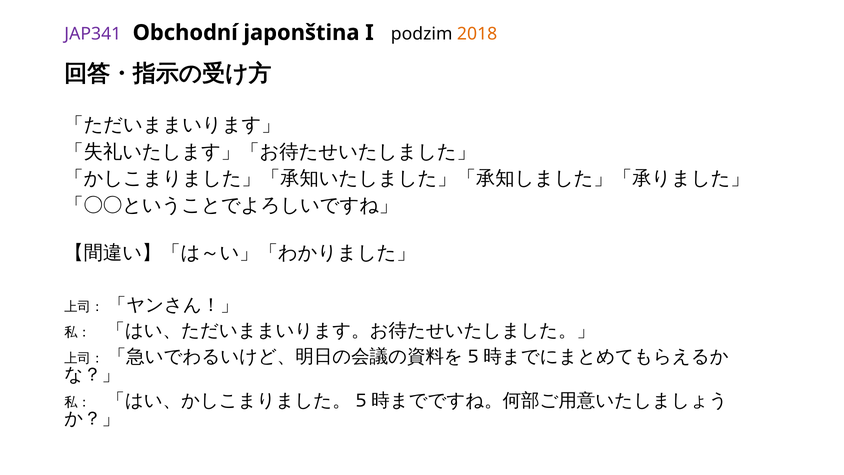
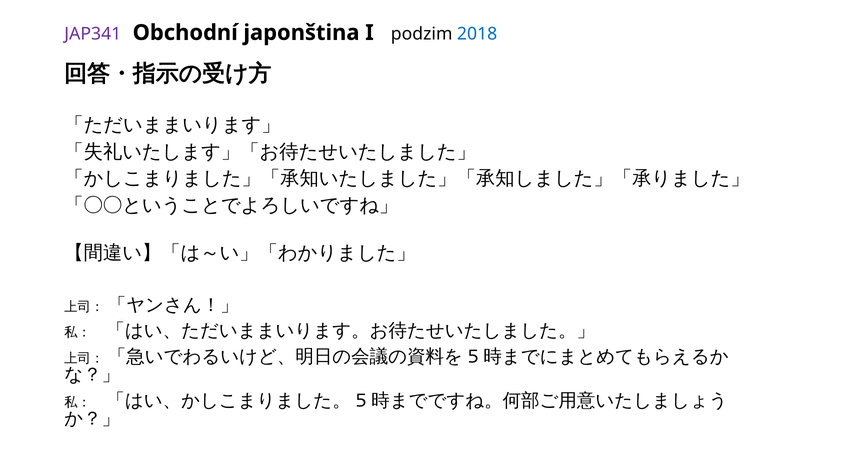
2018 colour: orange -> blue (477, 34)
